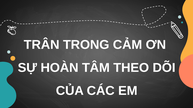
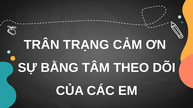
TRONG: TRONG -> TRẠNG (86, 45)
HOÀN: HOÀN -> BẰNG (60, 68)
